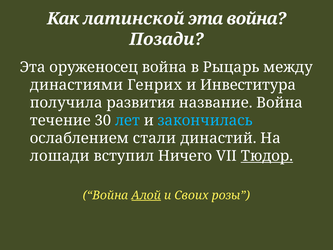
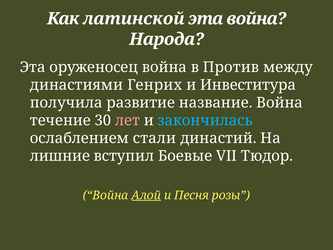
Позади: Позади -> Народа (167, 39)
Рыцарь: Рыцарь -> Против (231, 67)
развития: развития -> развитие (141, 103)
лет colour: light blue -> pink (128, 120)
лошади: лошади -> лишние (60, 156)
Ничего: Ничего -> Боевые (185, 156)
Тюдор underline: present -> none (267, 156)
Своих: Своих -> Песня (192, 195)
